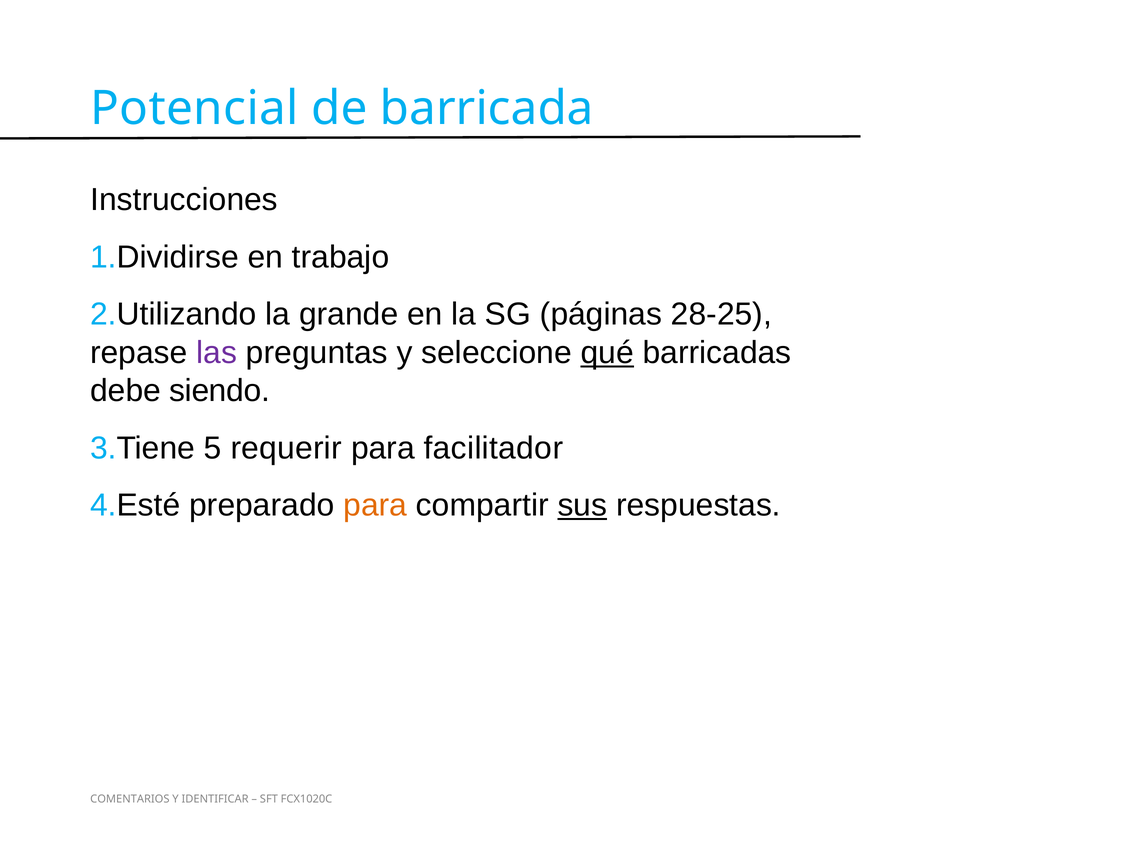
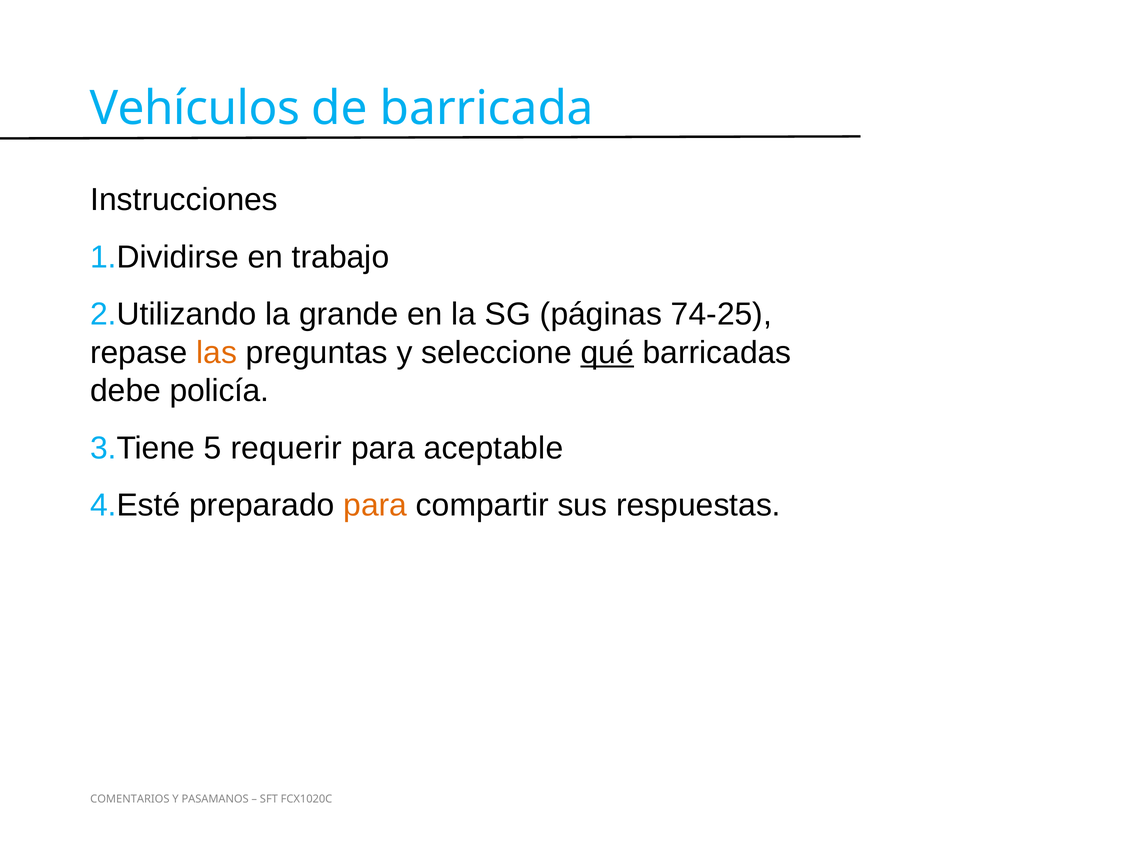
Potencial: Potencial -> Vehículos (195, 108)
28-25: 28-25 -> 74-25 (721, 315)
las colour: purple -> orange (217, 353)
siendo: siendo -> policía (220, 391)
facilitador: facilitador -> aceptable (493, 448)
sus underline: present -> none (582, 506)
IDENTIFICAR: IDENTIFICAR -> PASAMANOS (215, 799)
